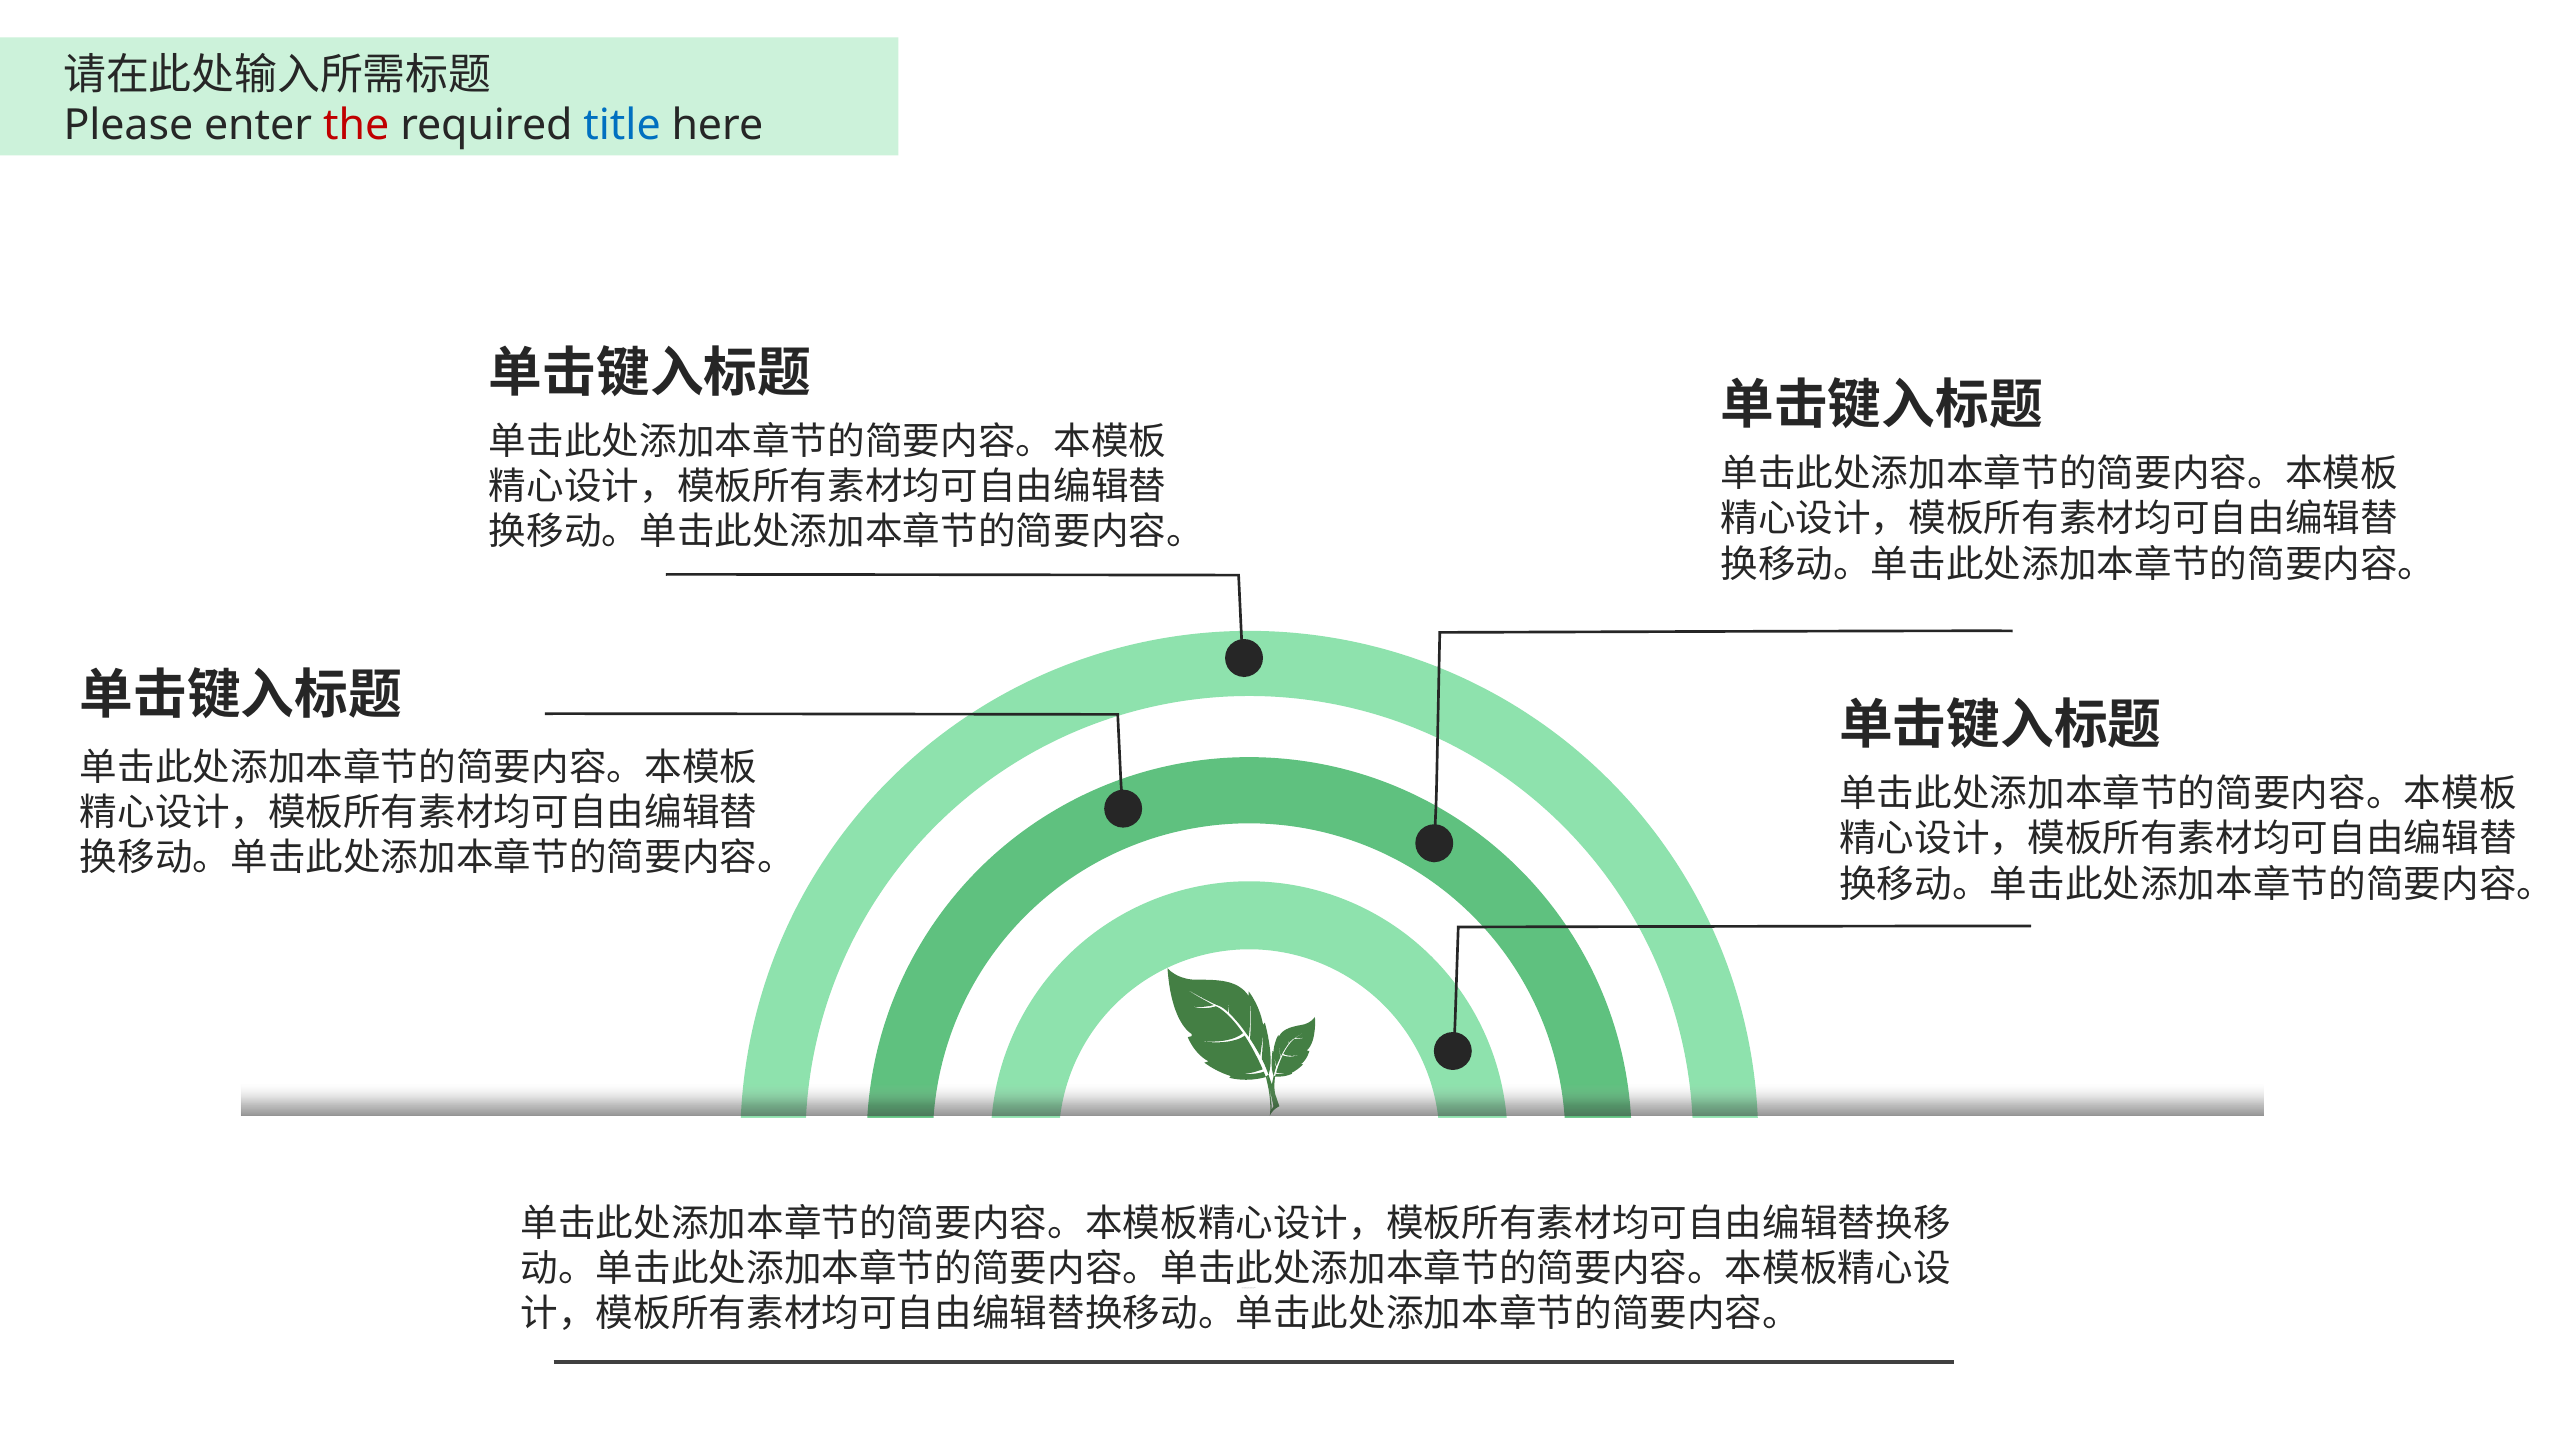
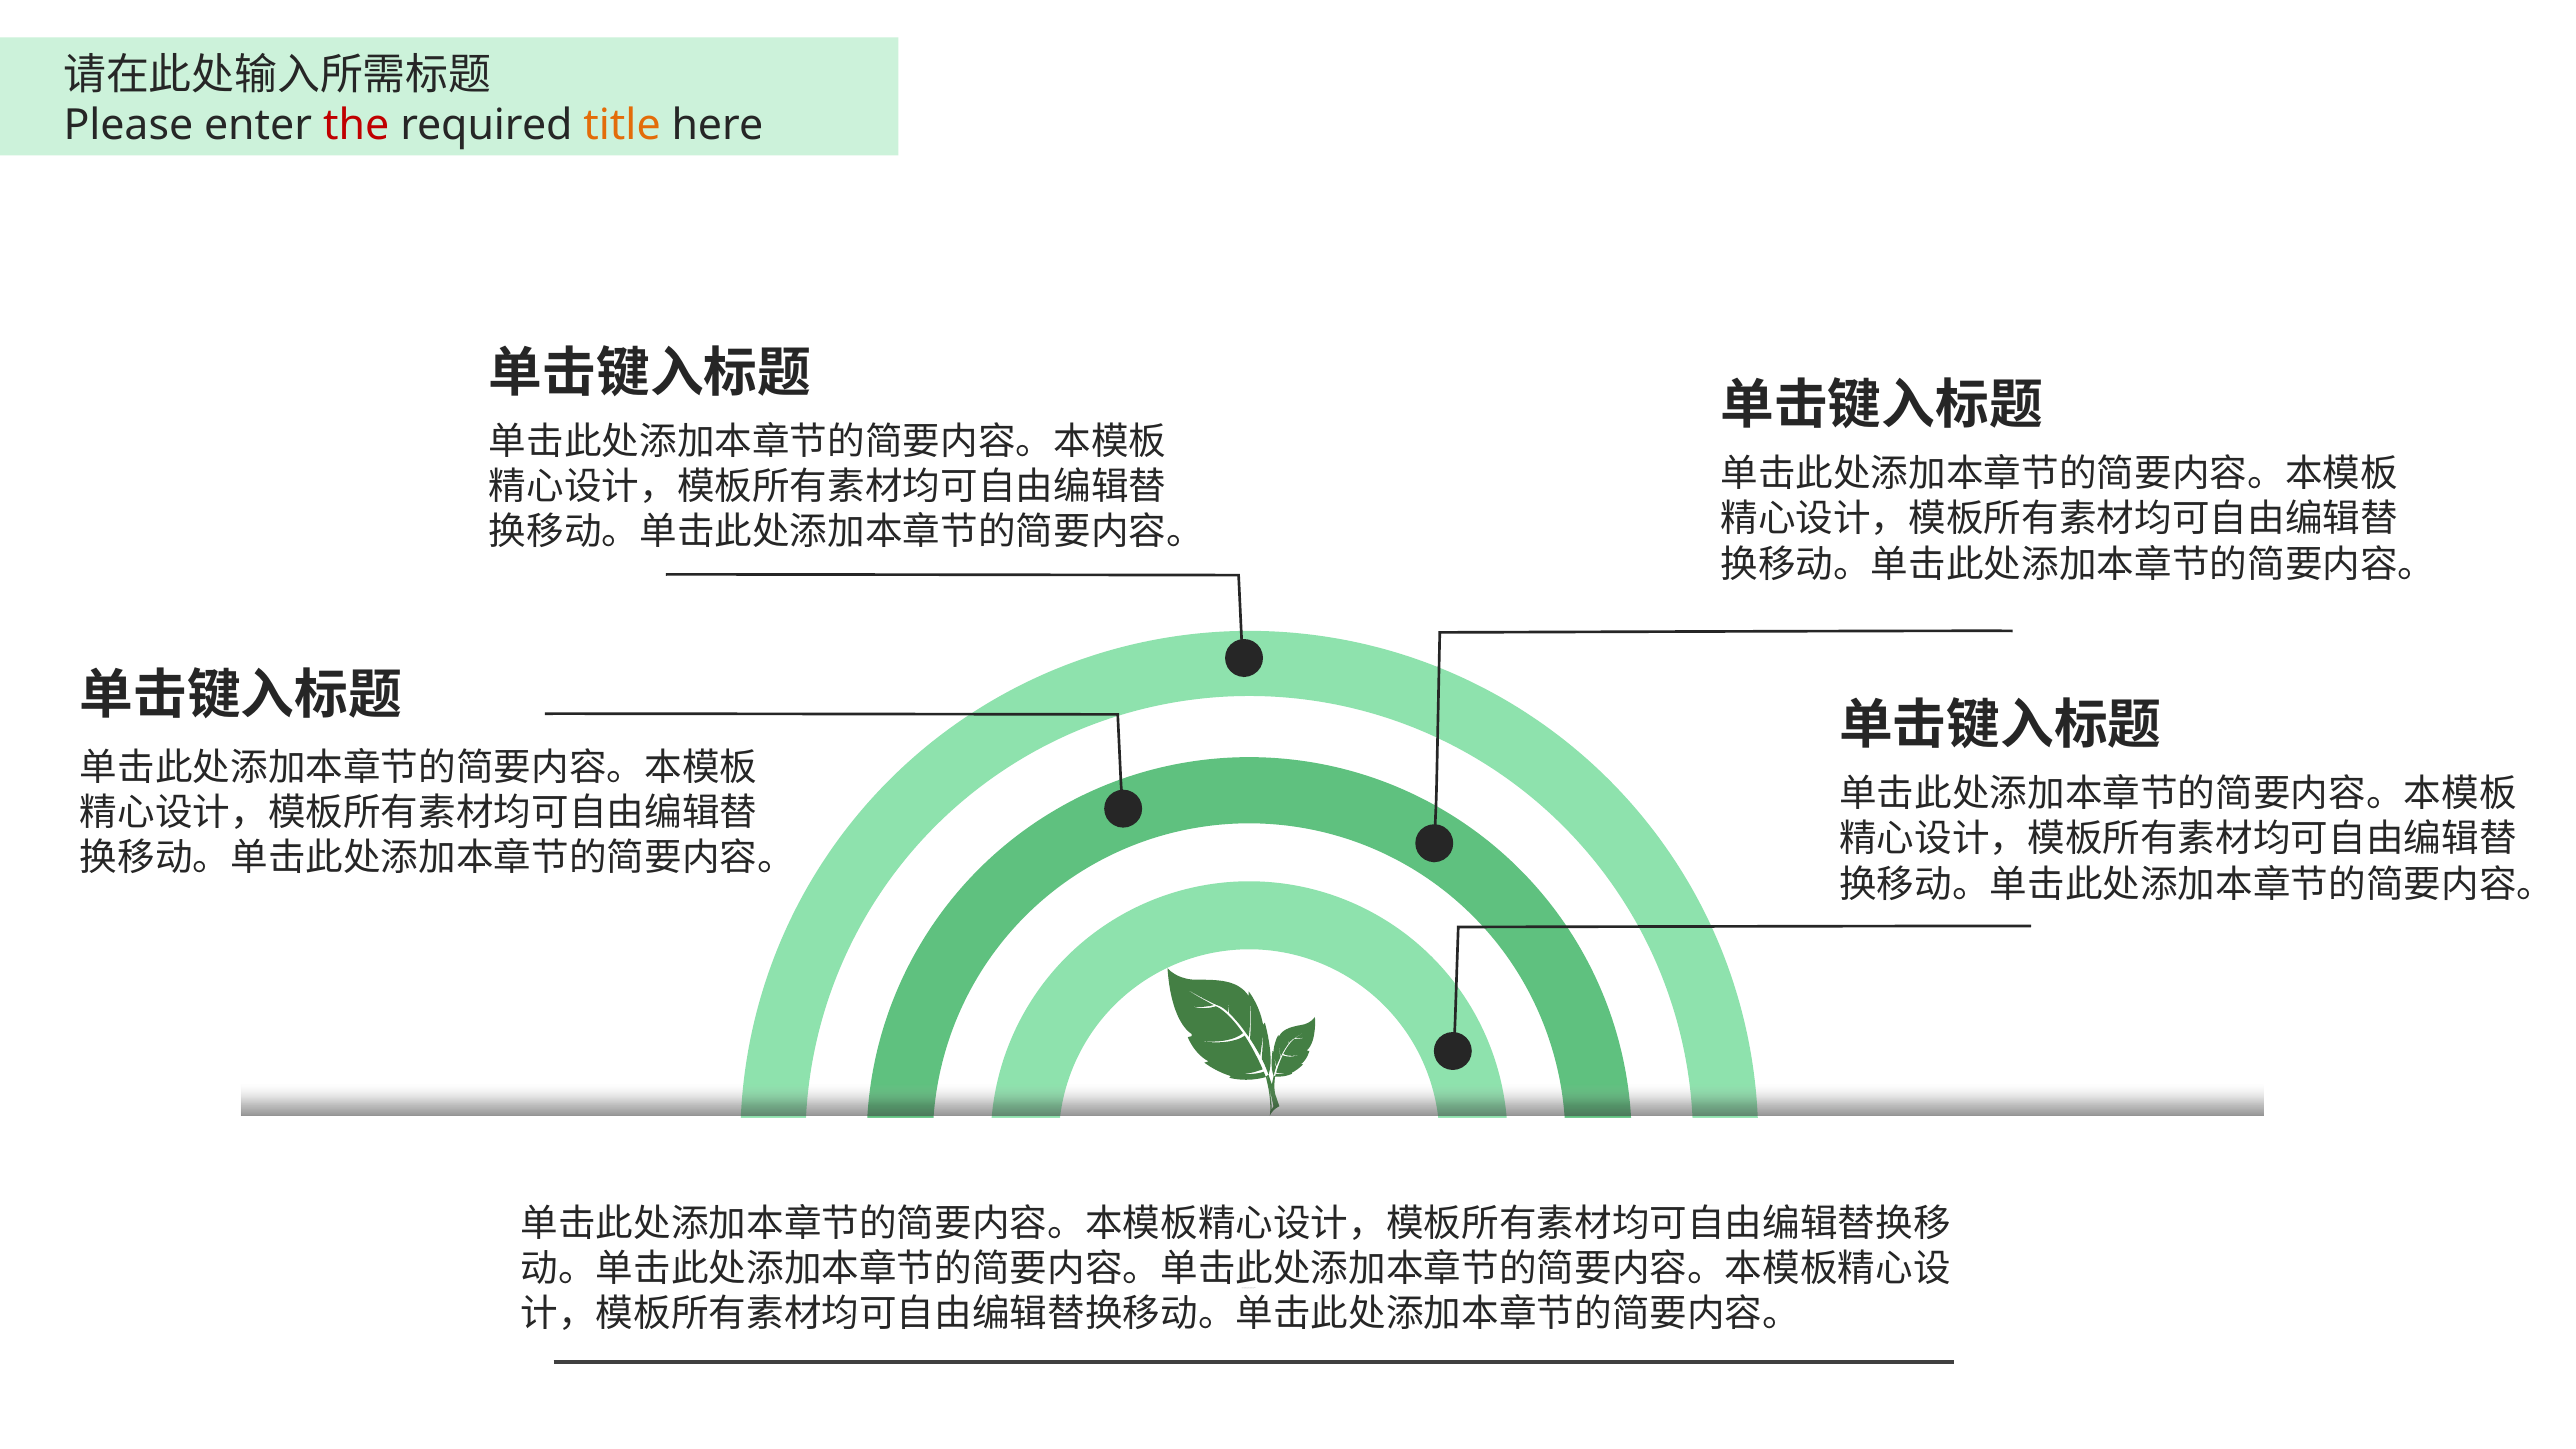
title colour: blue -> orange (622, 126)
